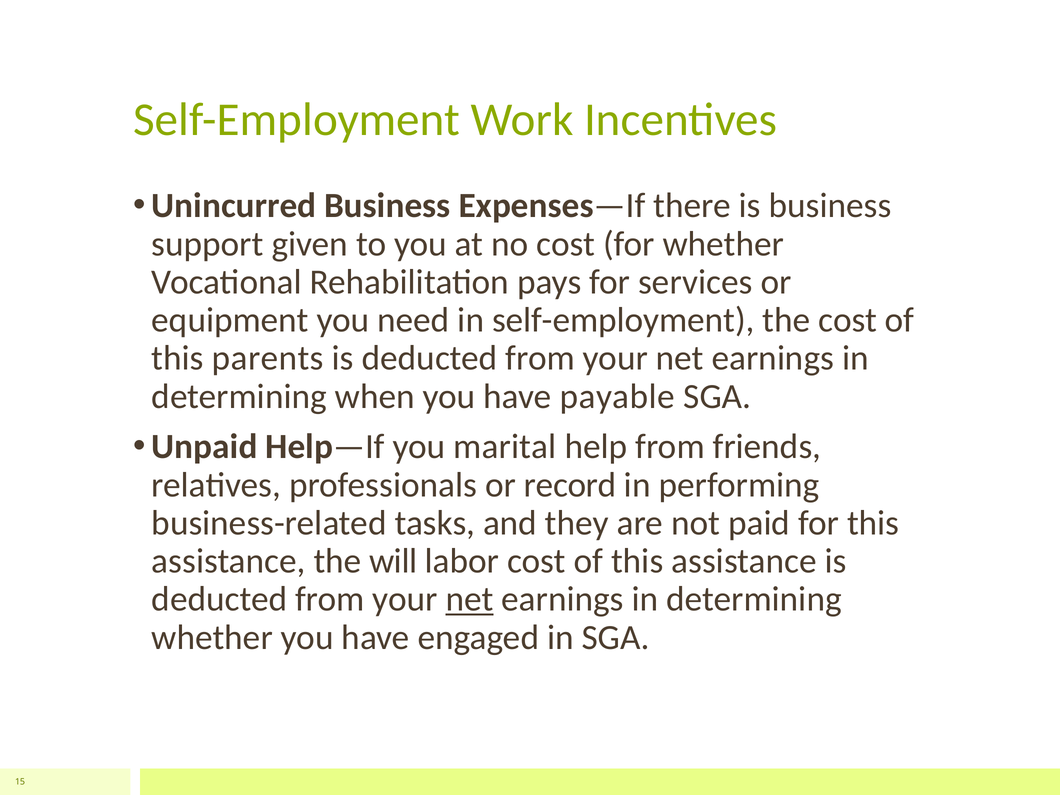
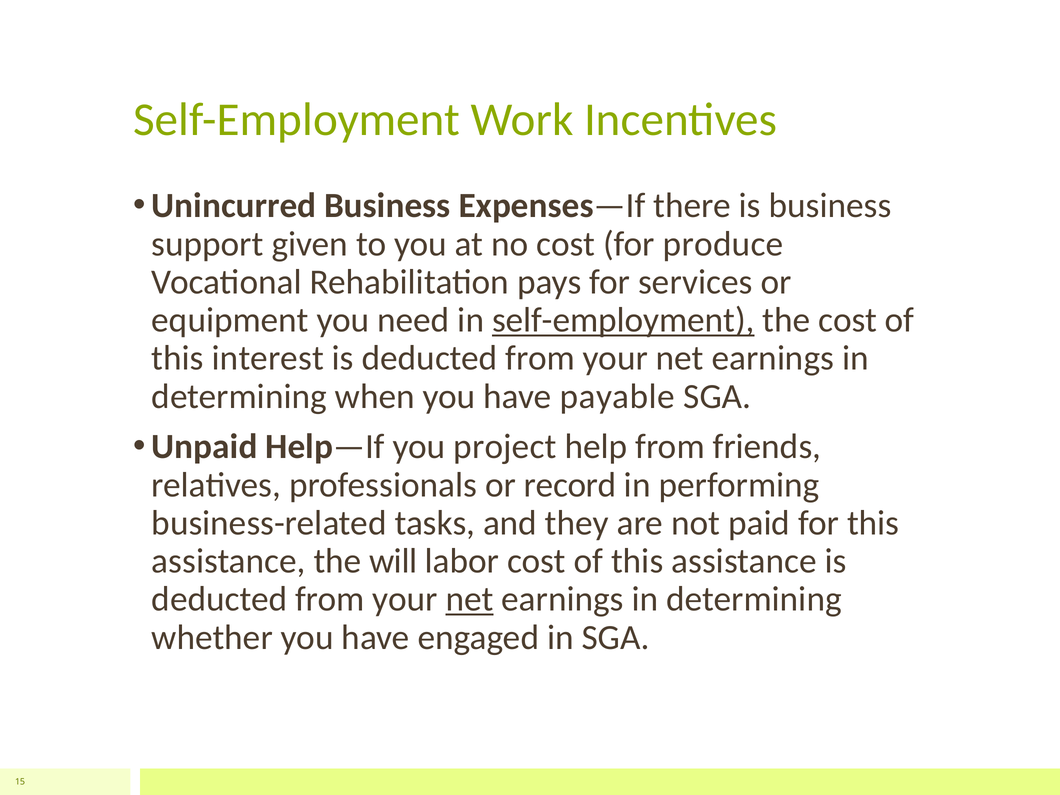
for whether: whether -> produce (723, 244)
self-employment underline: none -> present (623, 320)
parents: parents -> interest (268, 358)
marital: marital -> project (505, 447)
